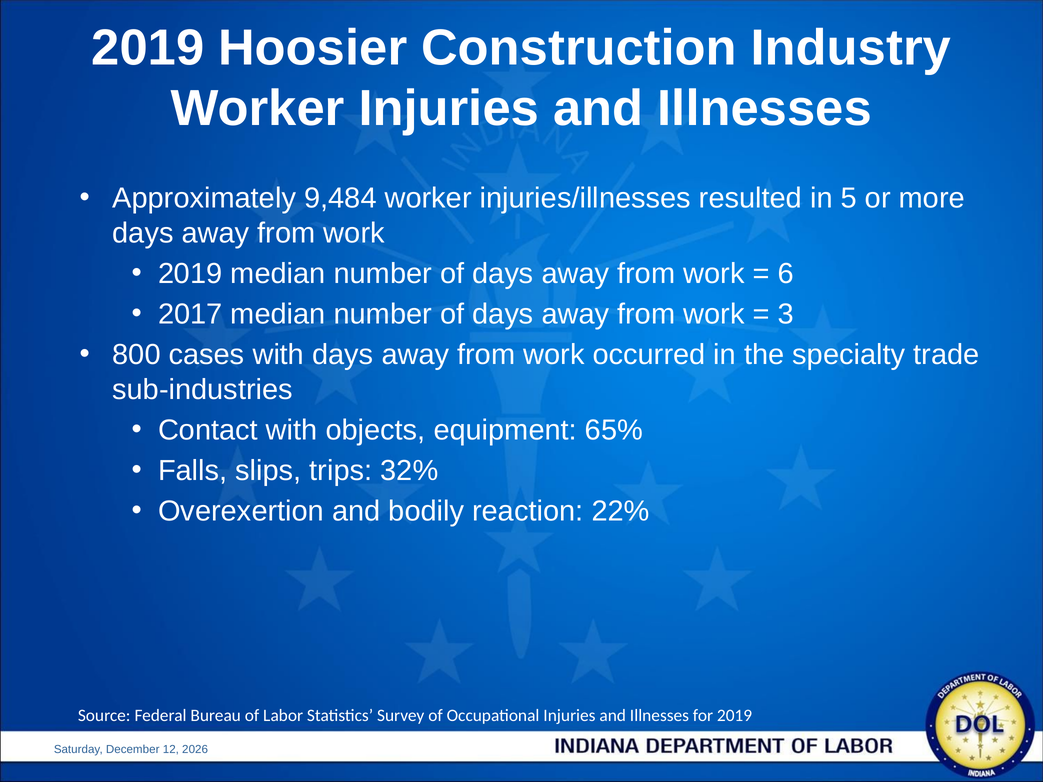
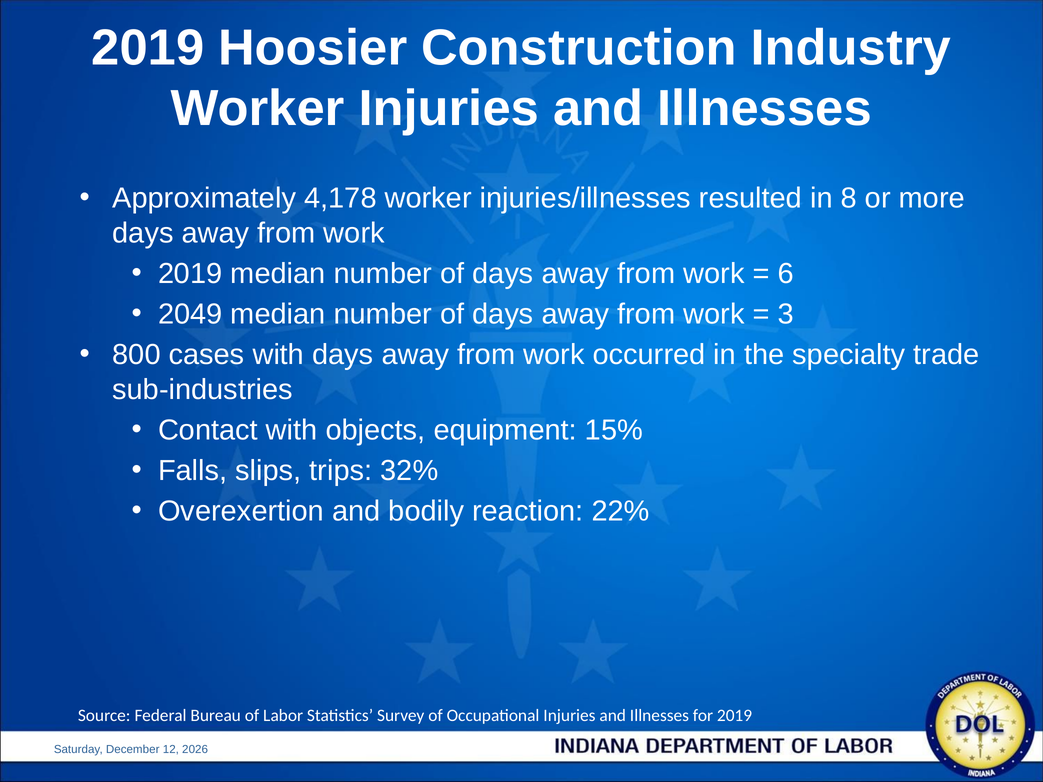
9,484: 9,484 -> 4,178 (340, 198)
5: 5 -> 8 (849, 198)
2017: 2017 -> 2049 (190, 314)
65%: 65% -> 15% (614, 430)
